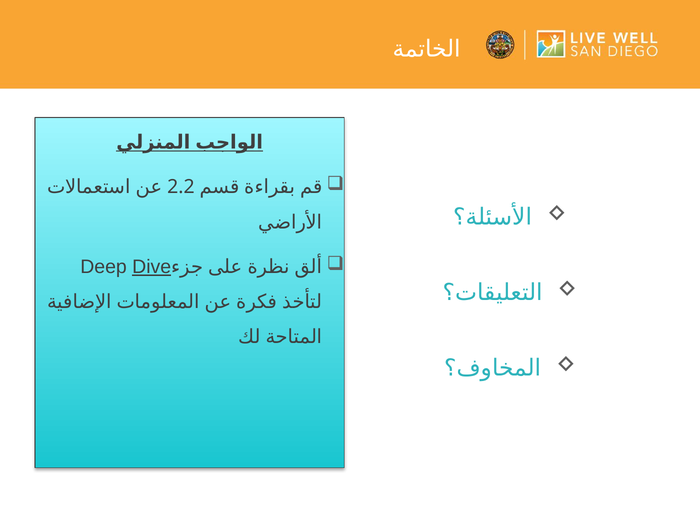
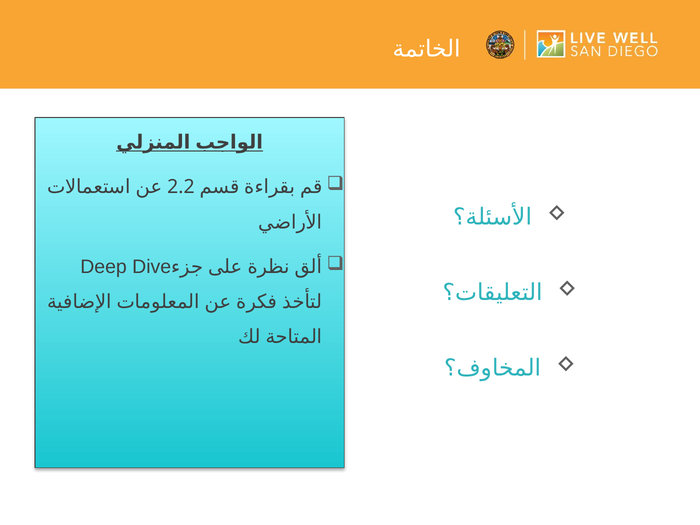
Dive underline: present -> none (152, 267)
